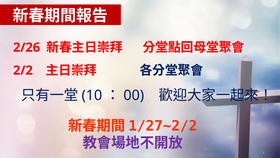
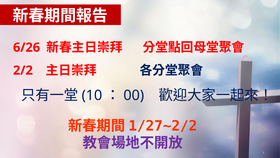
2/26: 2/26 -> 6/26 (27, 47)
